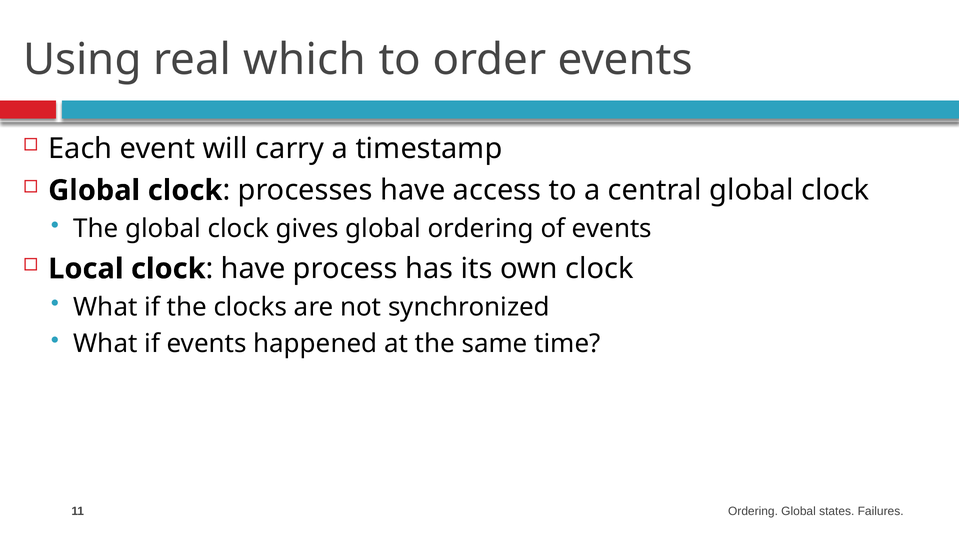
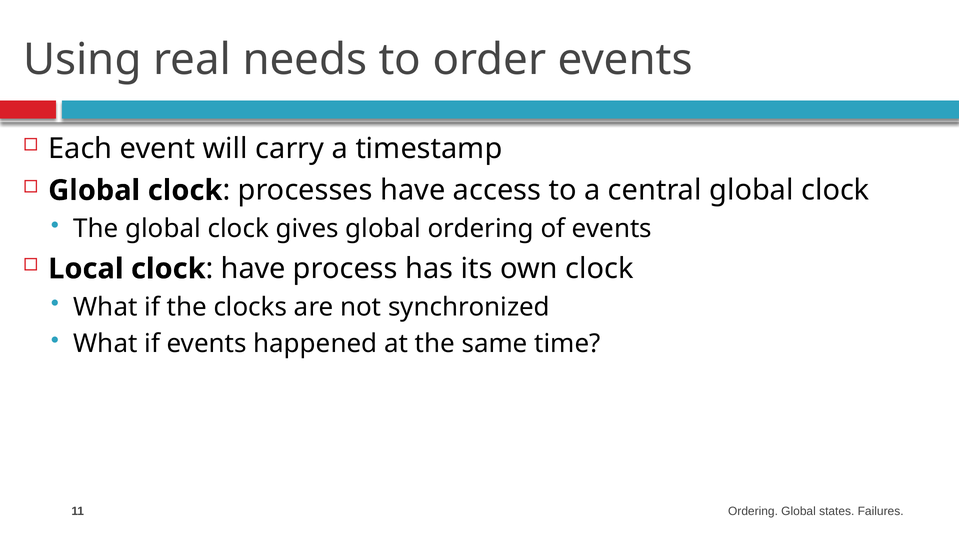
which: which -> needs (305, 60)
